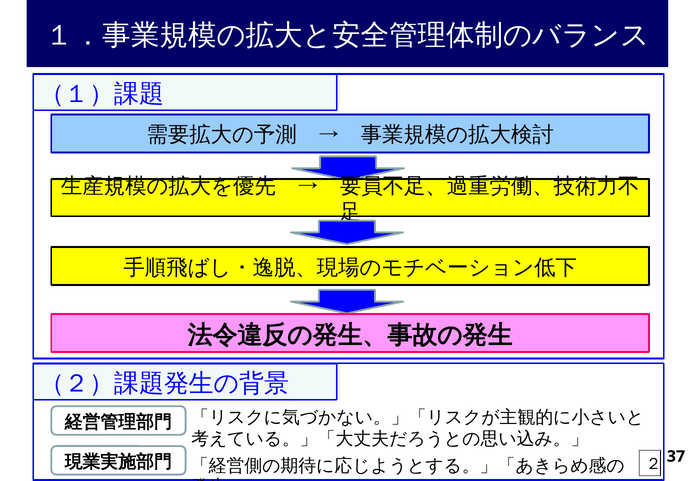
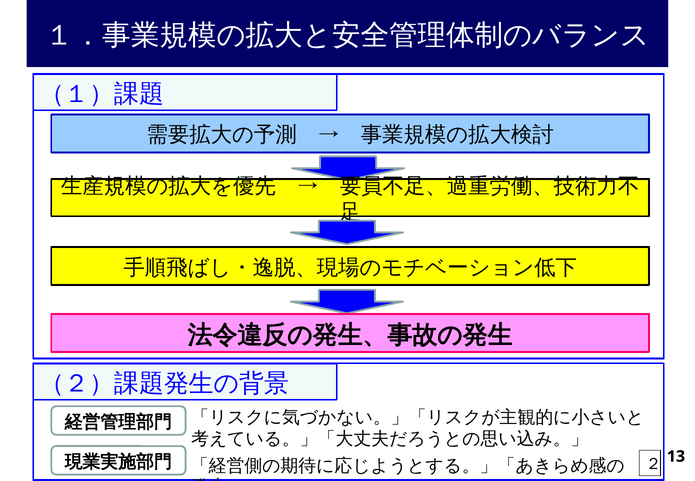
37: 37 -> 13 (676, 457)
